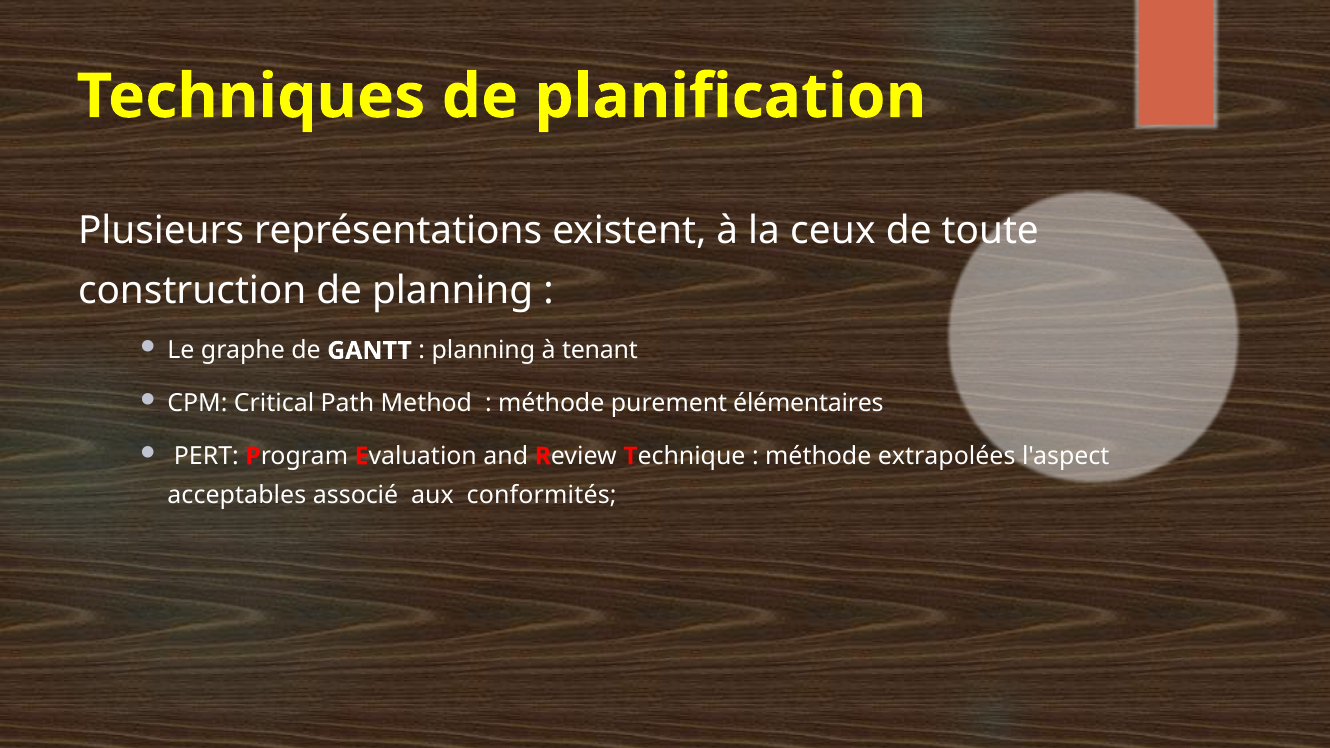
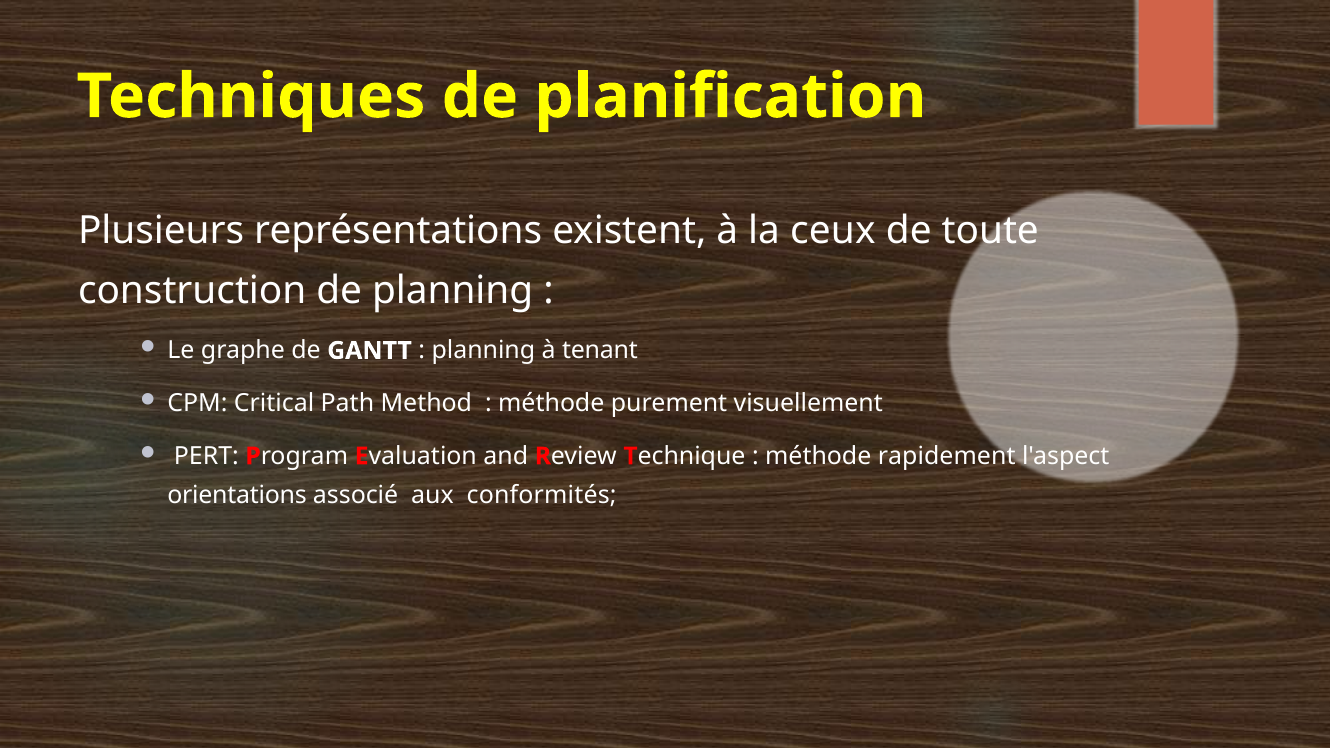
élémentaires: élémentaires -> visuellement (808, 403)
extrapolées: extrapolées -> rapidement (947, 456)
acceptables: acceptables -> orientations (237, 495)
